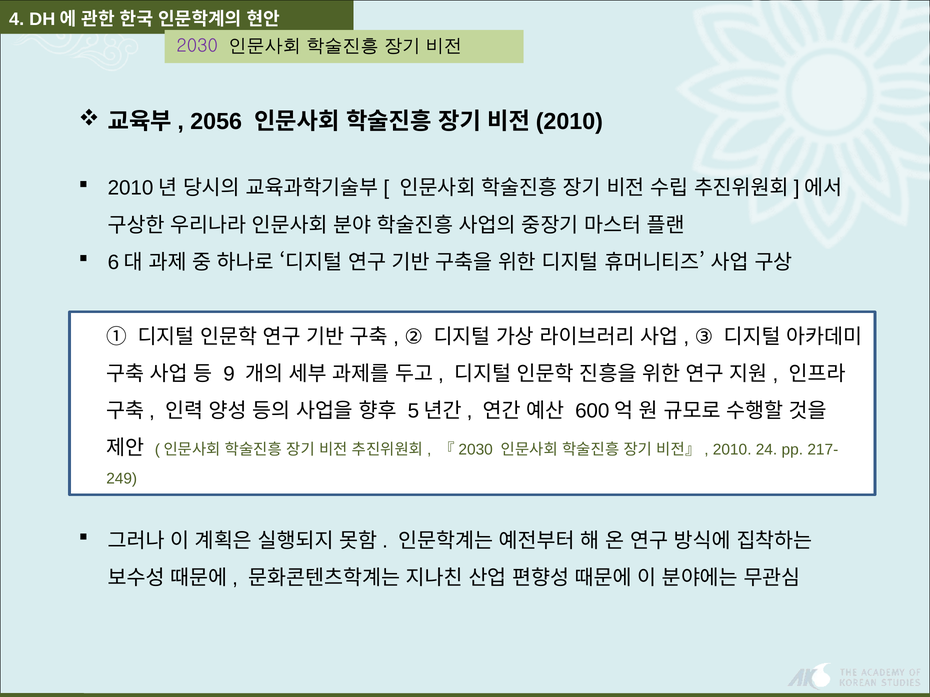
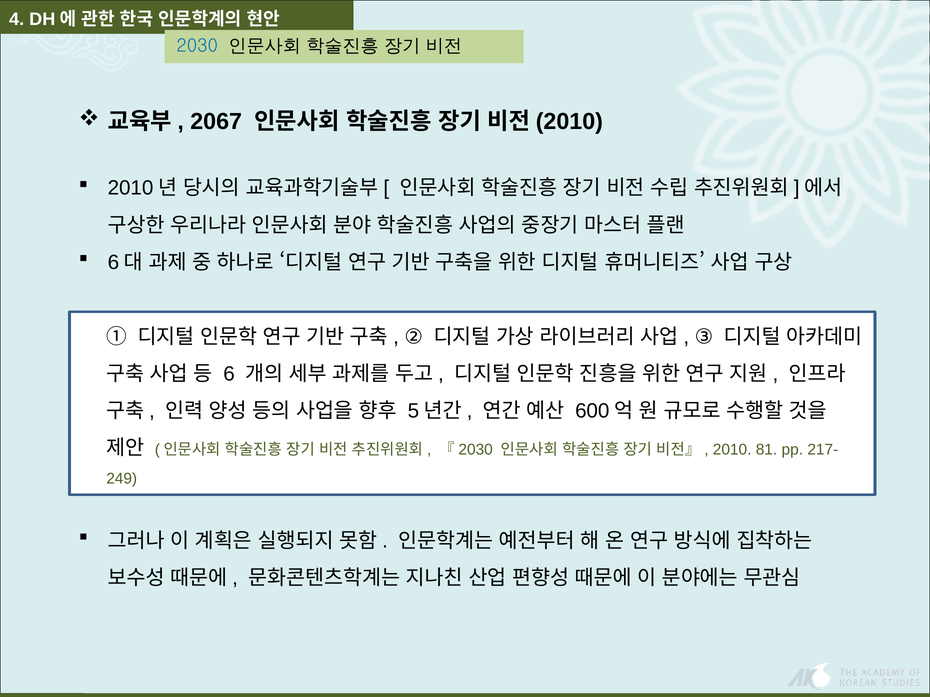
2030 colour: purple -> blue (197, 46)
2056: 2056 -> 2067 (216, 122)
9: 9 -> 6 (229, 374)
24: 24 -> 81 (767, 450)
